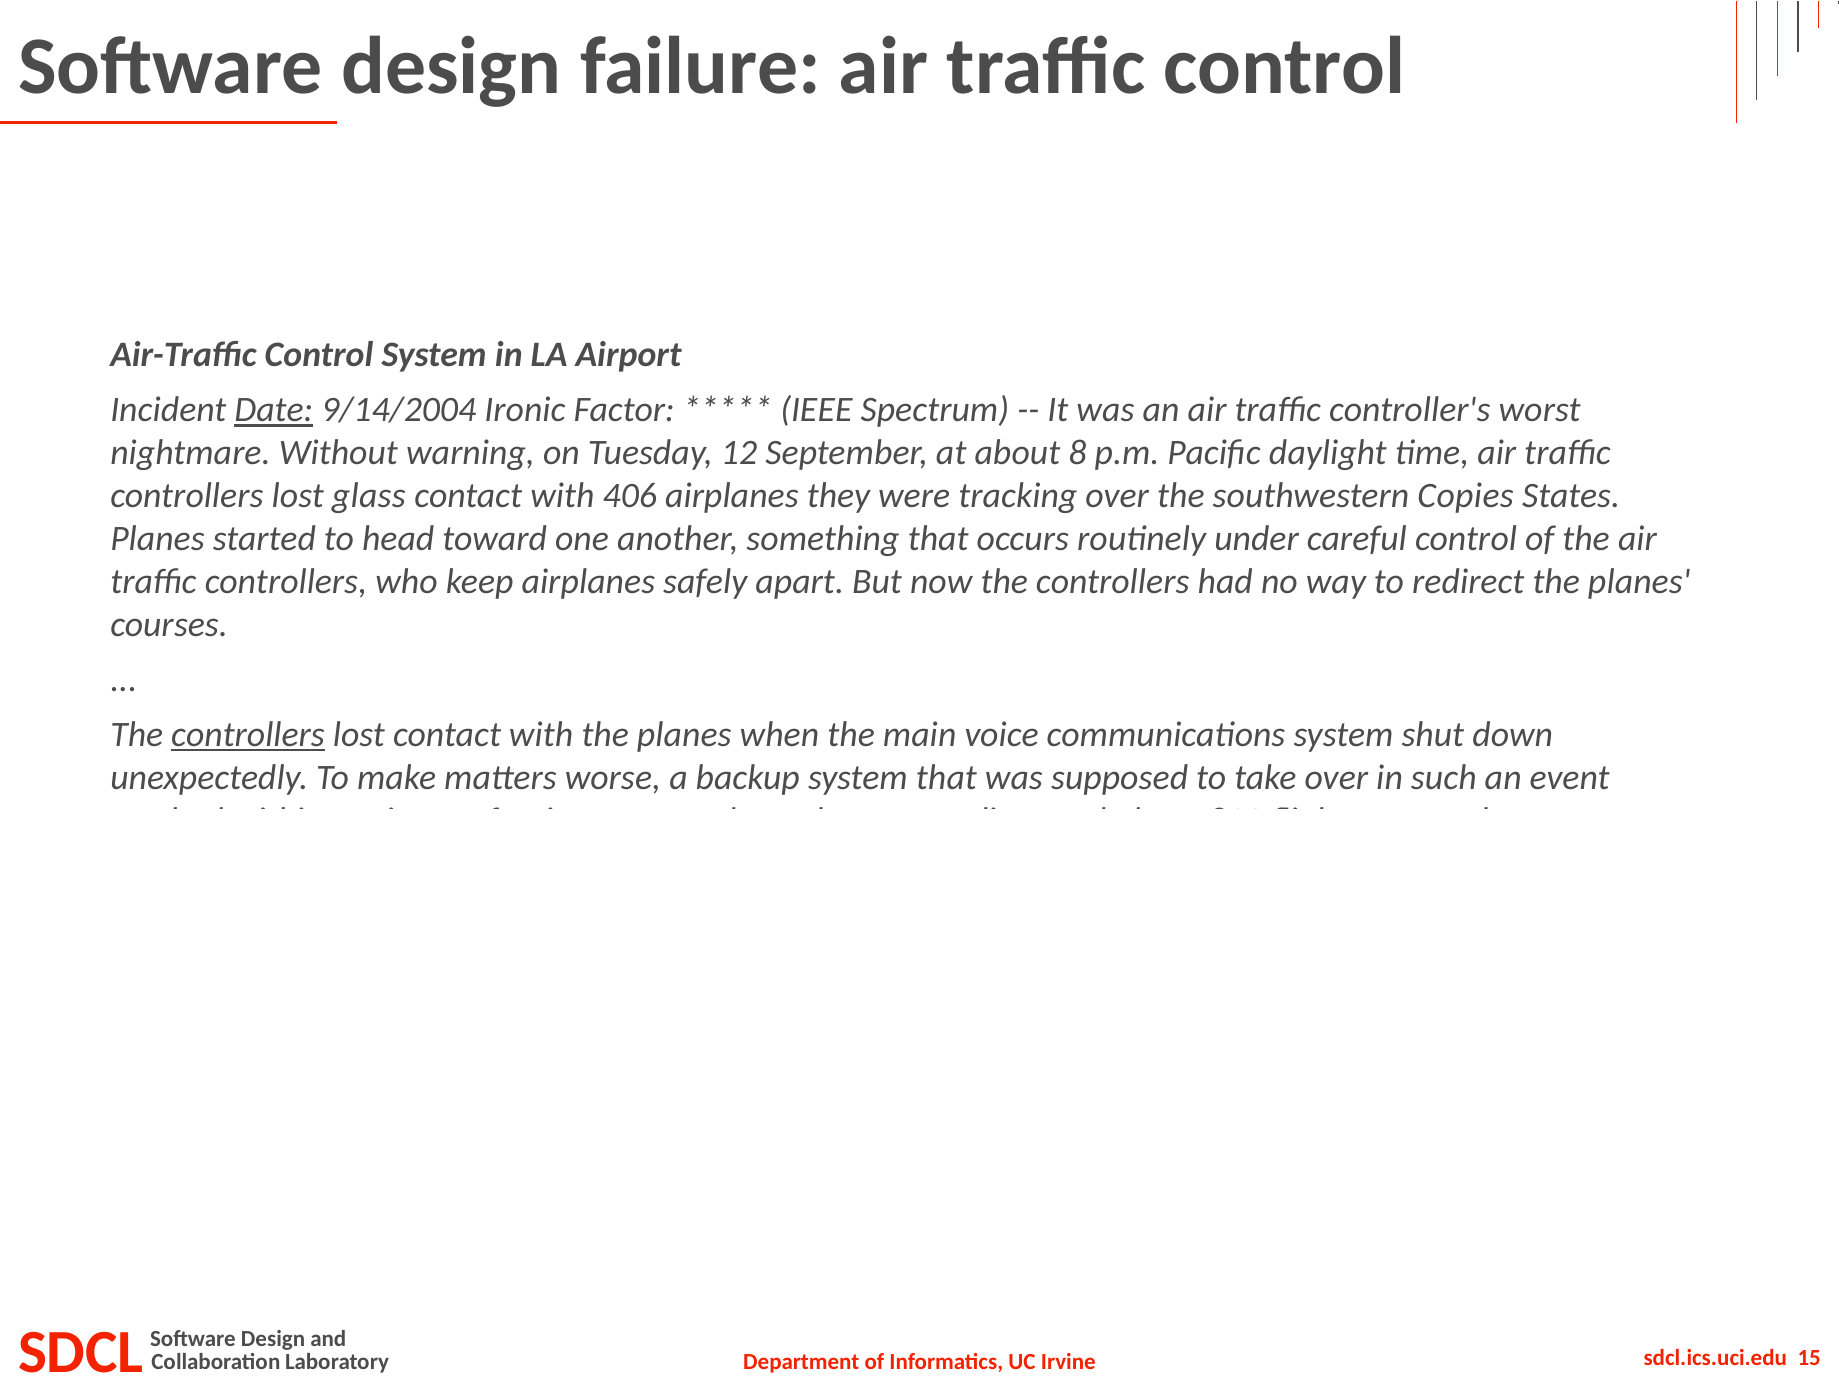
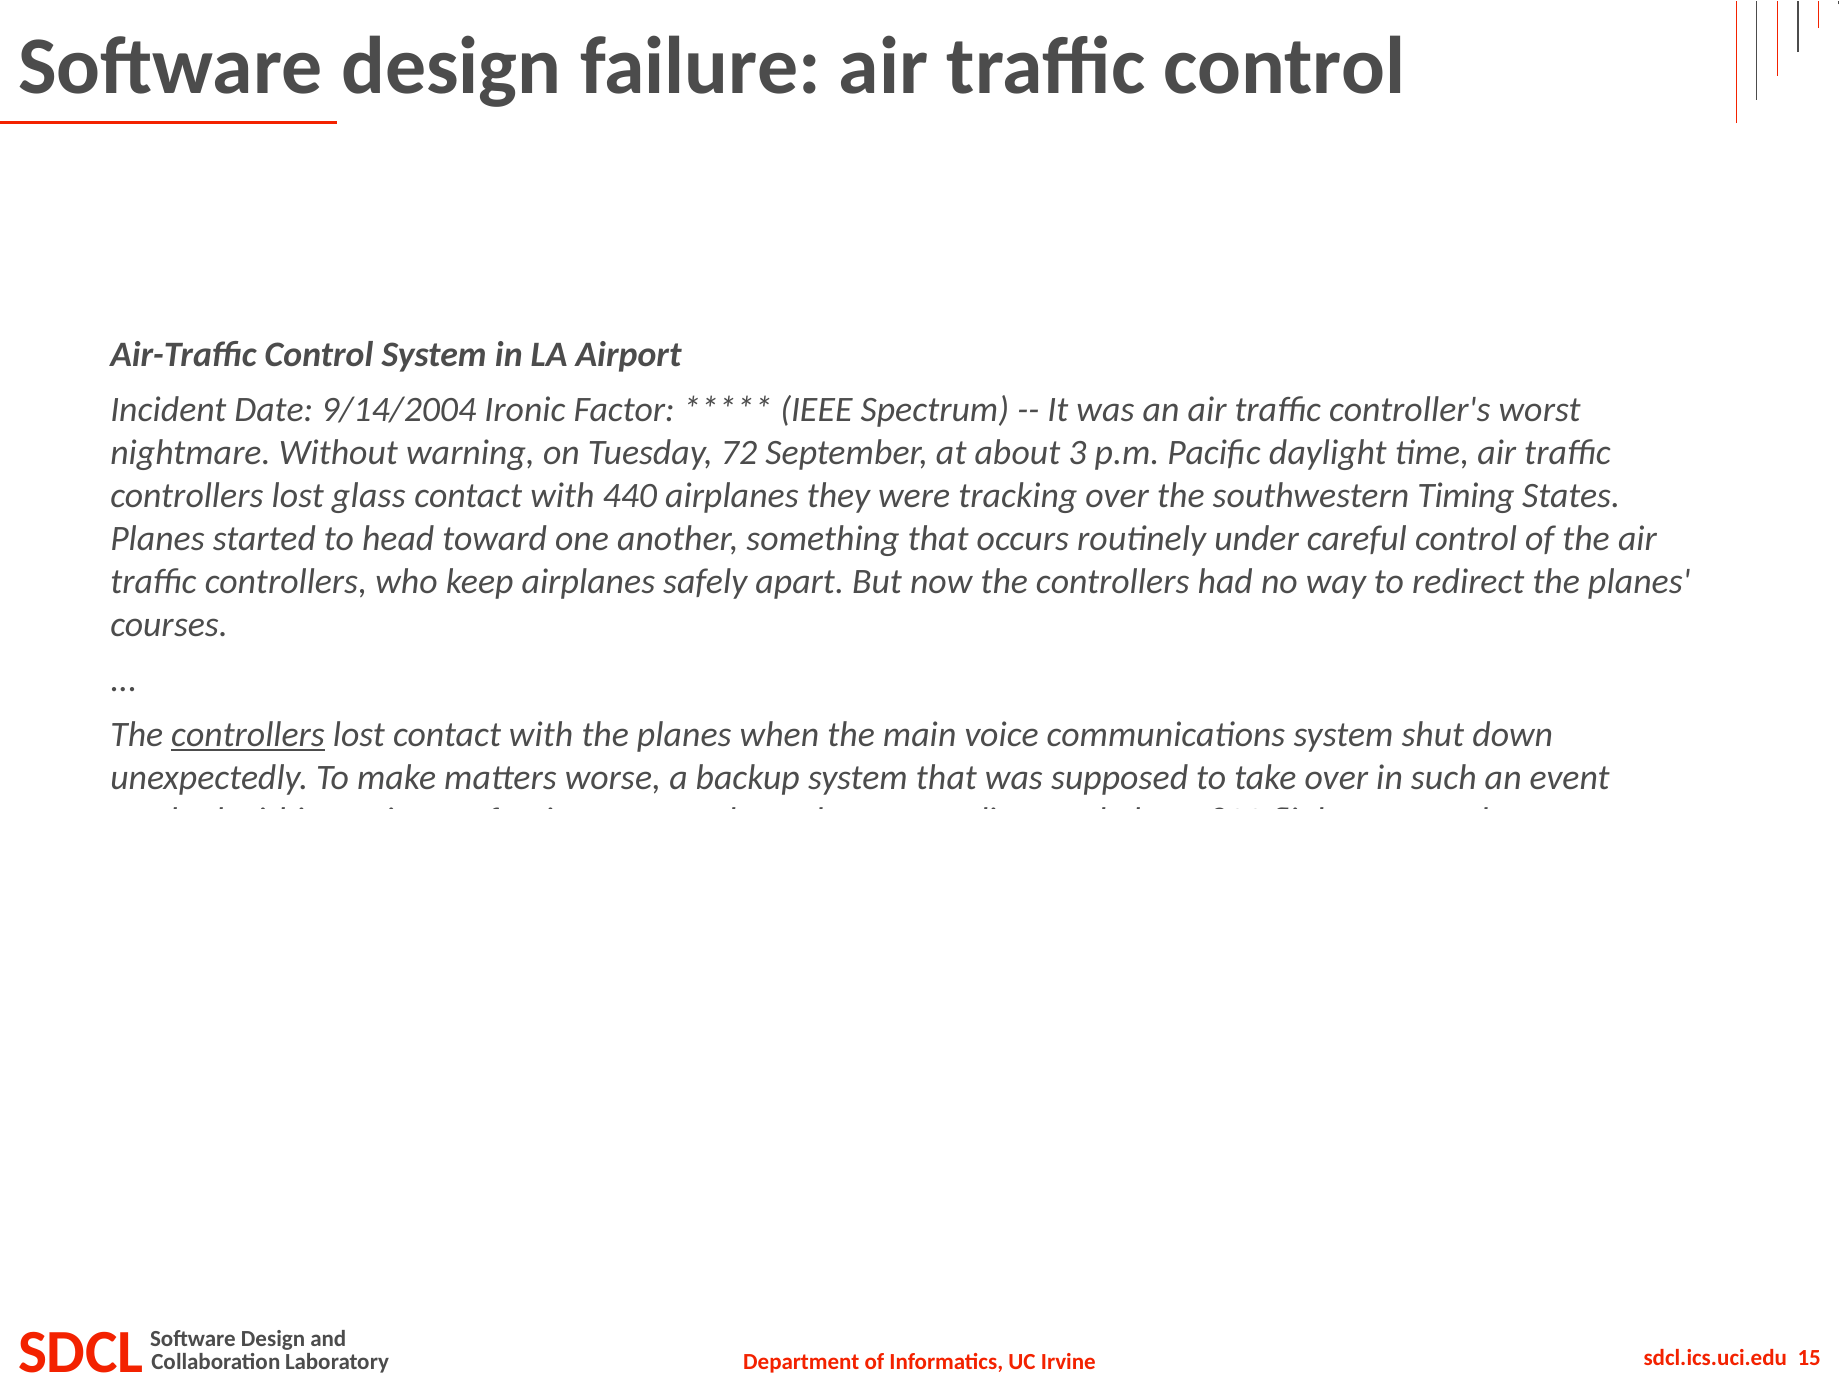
Date underline: present -> none (274, 410)
12: 12 -> 72 (739, 453)
8: 8 -> 3 (1077, 453)
406: 406 -> 440 (630, 496)
Copies: Copies -> Timing (1466, 496)
